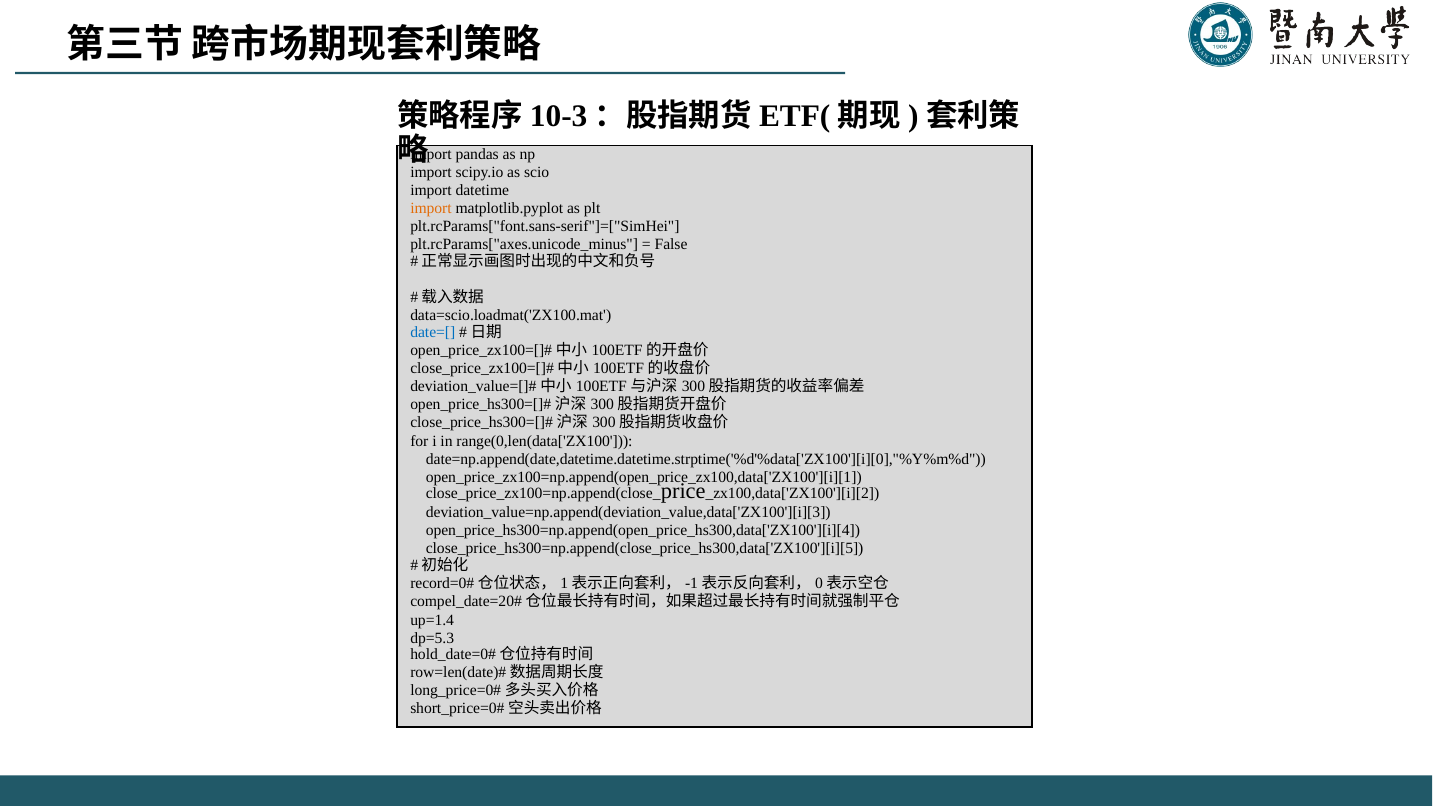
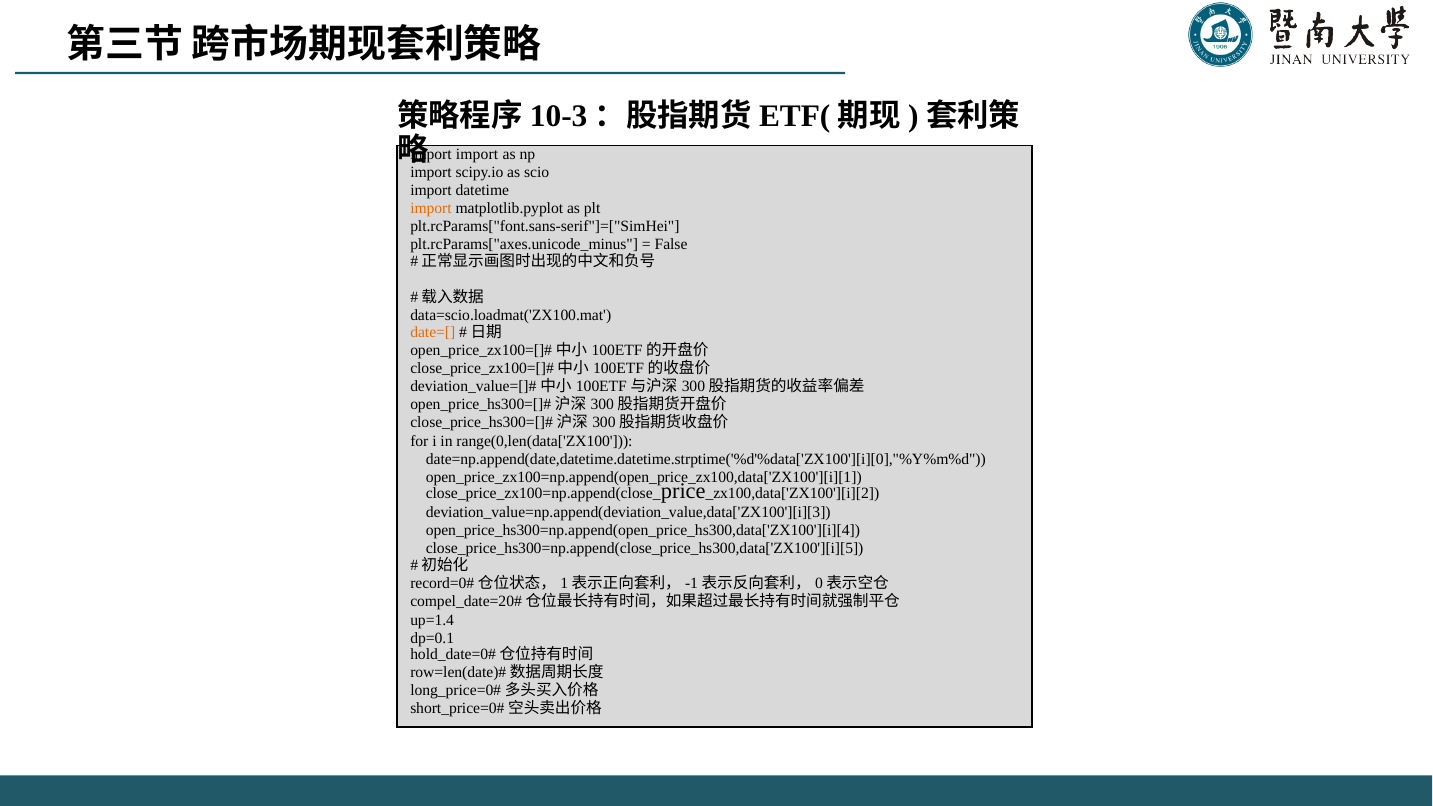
pandas: pandas -> import (477, 155)
date=[ colour: blue -> orange (433, 333)
dp=5.3: dp=5.3 -> dp=0.1 (432, 638)
